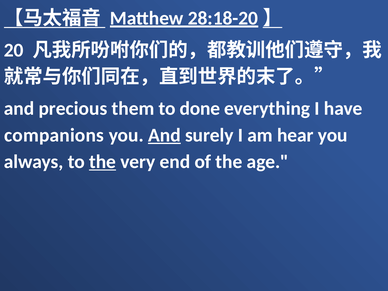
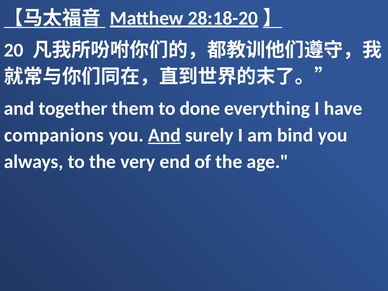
precious: precious -> together (73, 109)
hear: hear -> bind (295, 135)
the underline: present -> none (103, 162)
